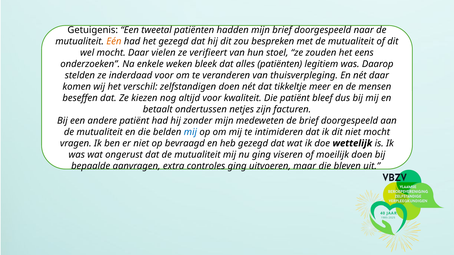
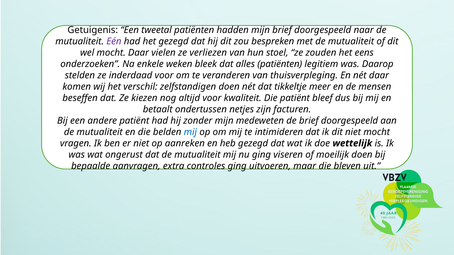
Eén colour: orange -> purple (114, 41)
verifieert: verifieert -> verliezen (208, 53)
bevraagd: bevraagd -> aanreken (185, 143)
